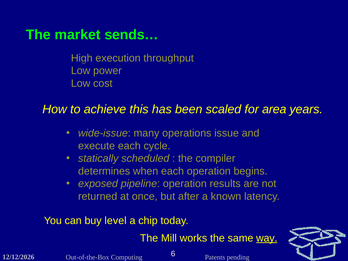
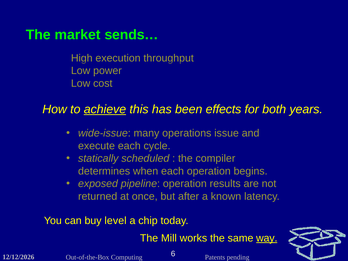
achieve underline: none -> present (105, 109)
scaled: scaled -> effects (224, 109)
area: area -> both (274, 109)
